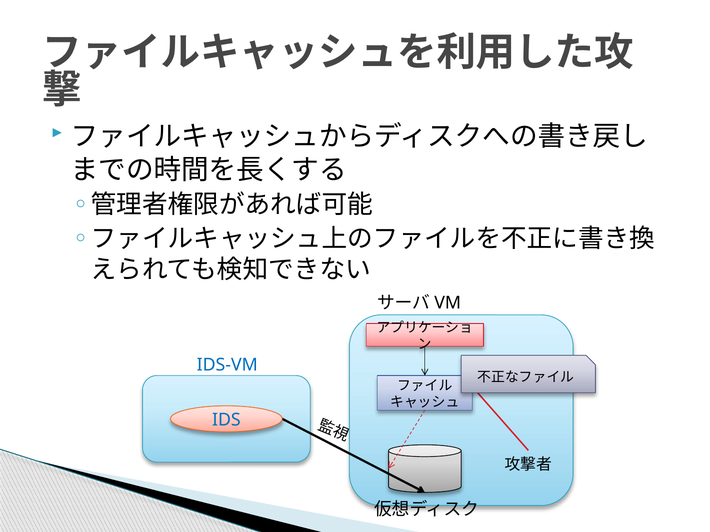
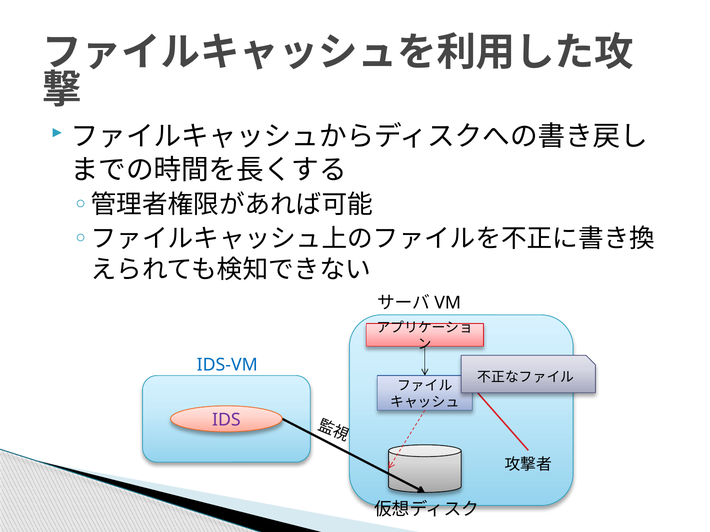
IDS colour: blue -> purple (226, 420)
